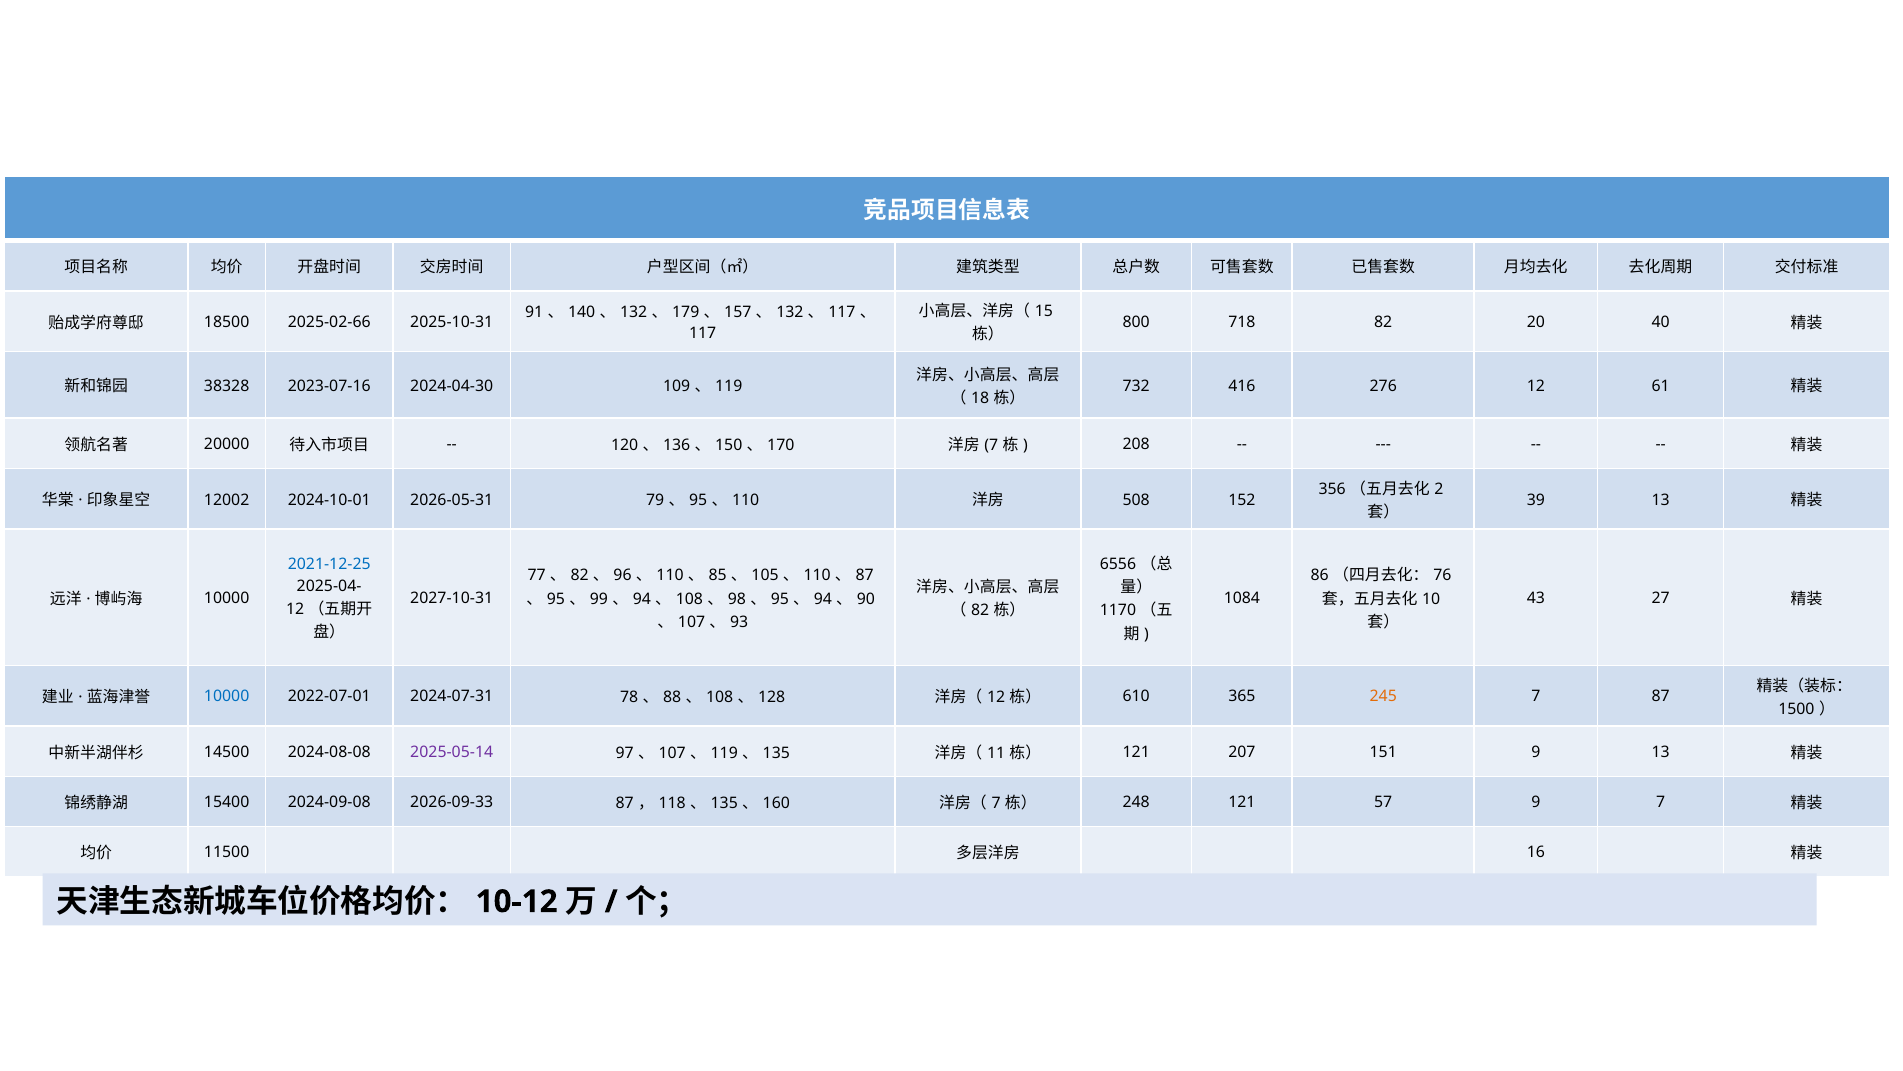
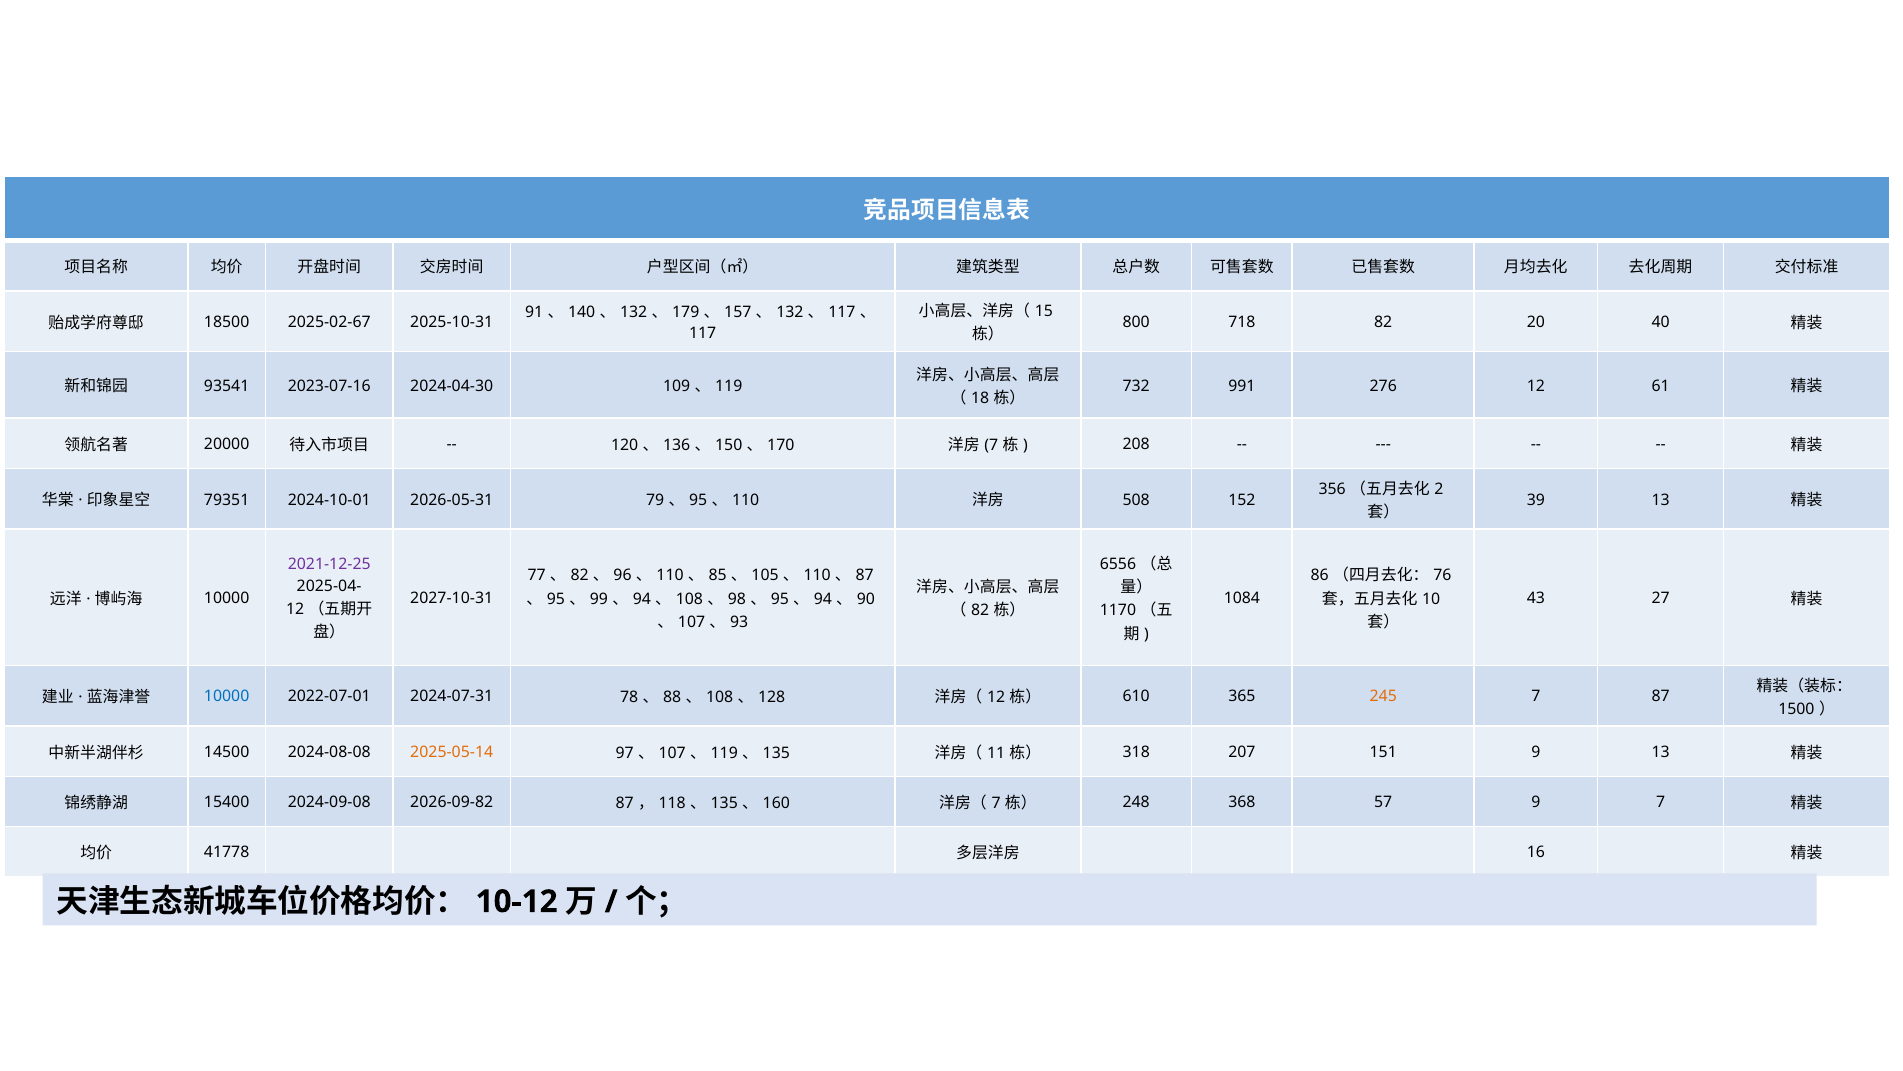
2025-02-66: 2025-02-66 -> 2025-02-67 (329, 322)
38328: 38328 -> 93541 (227, 386)
416: 416 -> 991 (1242, 386)
12002: 12002 -> 79351 (227, 500)
2021-12-25 colour: blue -> purple (329, 564)
2025-05-14 colour: purple -> orange (452, 752)
121: 121 -> 318 (1136, 752)
2026-09-33: 2026-09-33 -> 2026-09-82 (452, 802)
248 121: 121 -> 368 (1242, 802)
11500: 11500 -> 41778 (227, 852)
